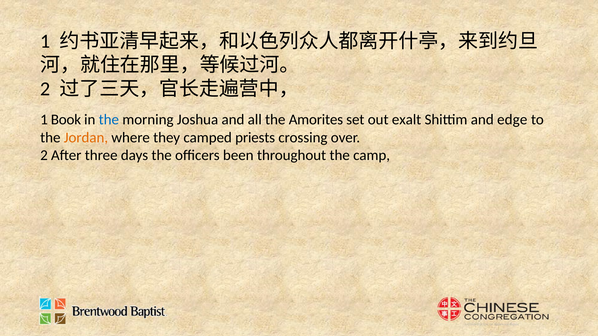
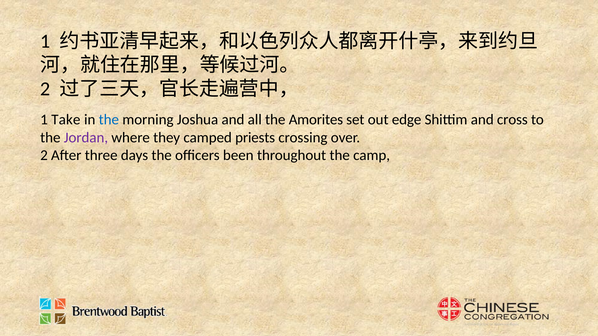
Book: Book -> Take (66, 120)
exalt: exalt -> edge (407, 120)
edge: edge -> cross (512, 120)
Jordan colour: orange -> purple (86, 138)
